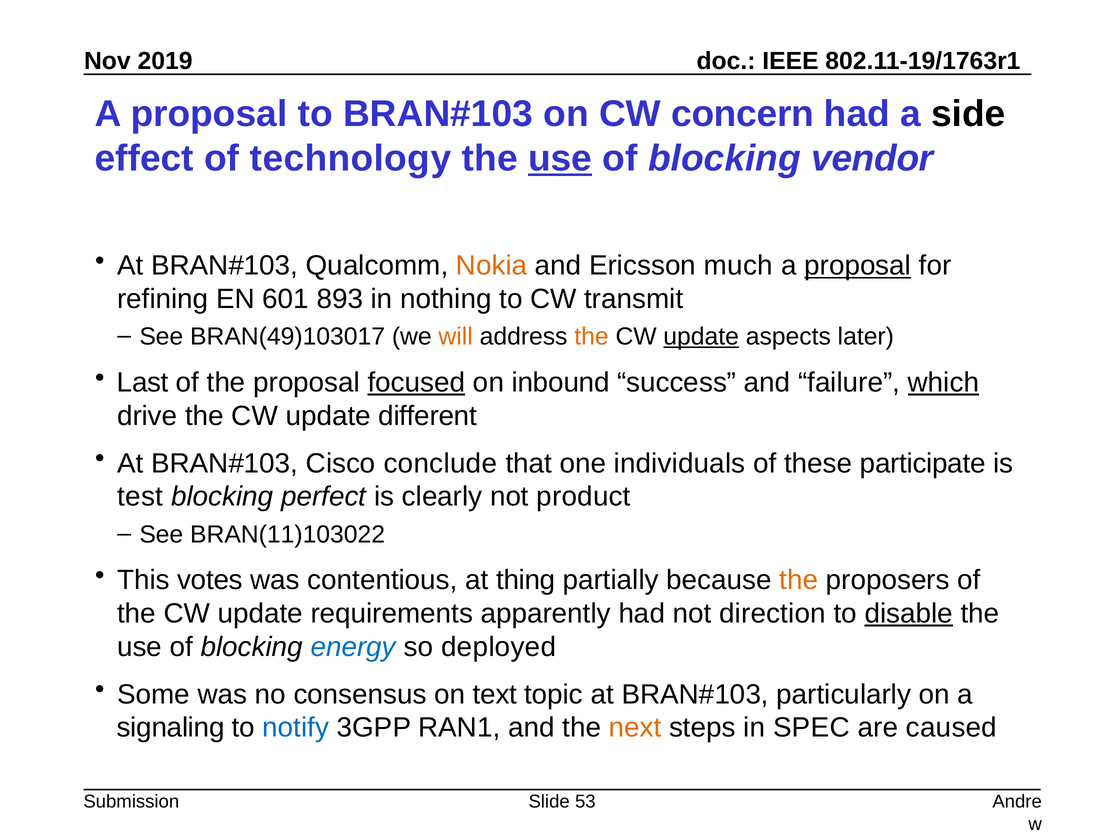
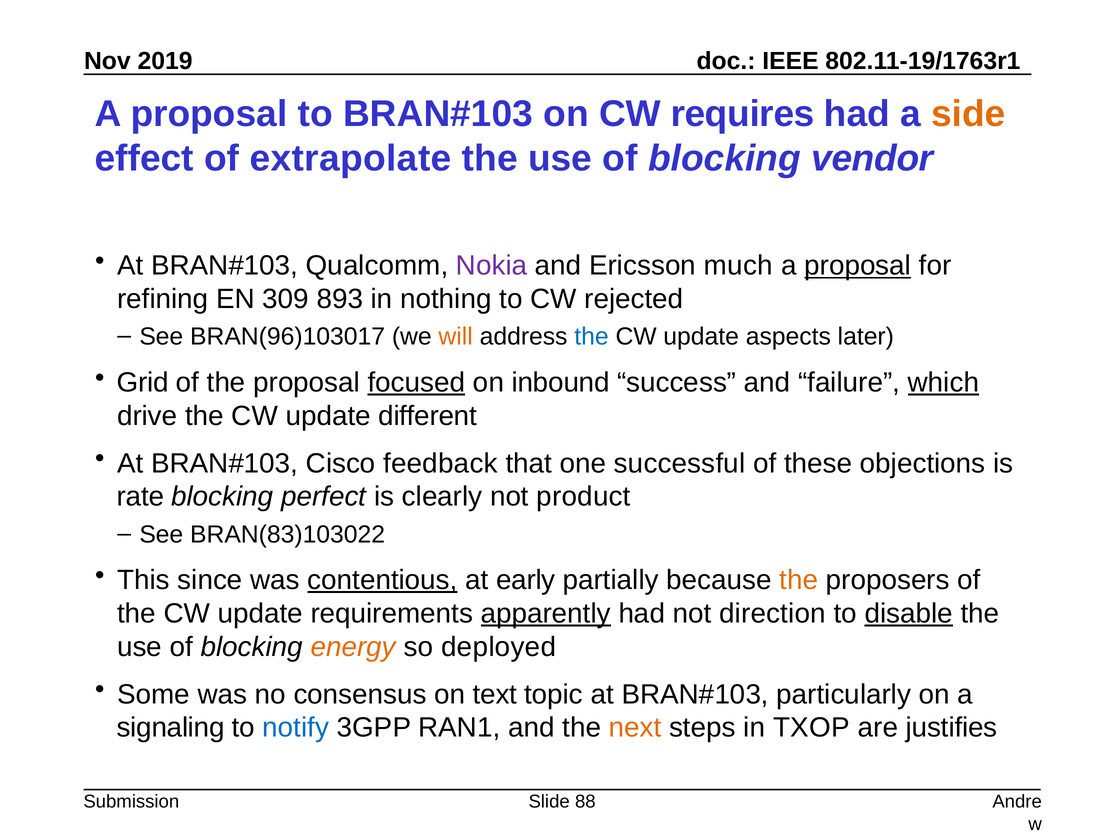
concern: concern -> requires (743, 114)
side colour: black -> orange (968, 114)
technology: technology -> extrapolate (350, 159)
use underline: present -> none (560, 159)
Nokia colour: orange -> purple (492, 266)
601: 601 -> 309 (286, 299)
transmit: transmit -> rejected (634, 299)
BRAN(49)103017: BRAN(49)103017 -> BRAN(96)103017 (288, 337)
the colour: orange -> blue (592, 337)
update underline: present -> none (701, 337)
Last: Last -> Grid (143, 383)
conclude: conclude -> feedback (440, 463)
individuals: individuals -> successful (680, 463)
participate: participate -> objections (923, 463)
test: test -> rate (140, 497)
BRAN(11)103022: BRAN(11)103022 -> BRAN(83)103022 (288, 534)
votes: votes -> since (210, 580)
contentious underline: none -> present (382, 580)
thing: thing -> early (526, 580)
apparently underline: none -> present (546, 614)
energy colour: blue -> orange (353, 647)
SPEC: SPEC -> TXOP (811, 728)
caused: caused -> justifies (952, 728)
53: 53 -> 88 (585, 802)
